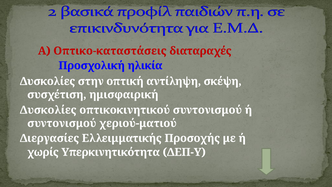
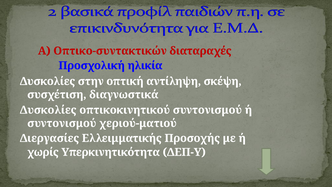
Οπτικο-καταστάσεις: Οπτικο-καταστάσεις -> Οπτικο-συντακτικών (110, 51)
ημισφαιρική: ημισφαιρική -> διαγνωστικά (124, 94)
